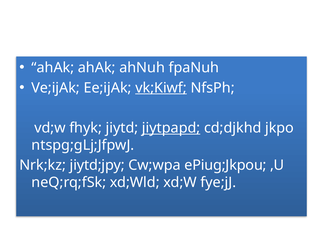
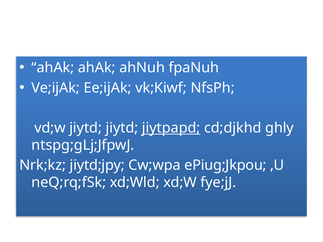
vk;Kiwf underline: present -> none (161, 88)
vd;w fhyk: fhyk -> jiytd (86, 128)
jkpo: jkpo -> ghly (280, 128)
